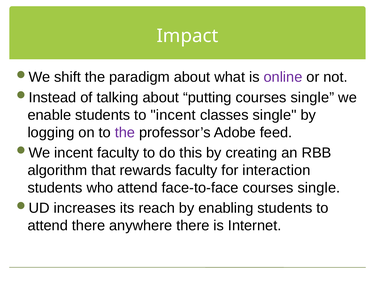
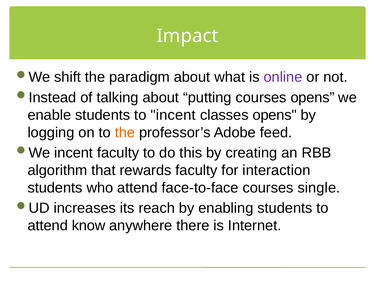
putting courses single: single -> opens (312, 98)
classes single: single -> opens (275, 115)
the colour: purple -> orange (125, 133)
attend there: there -> know (89, 226)
